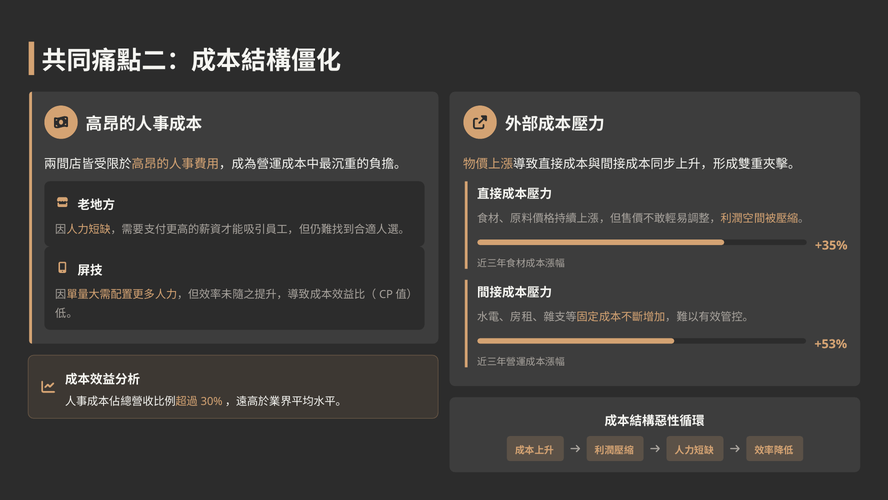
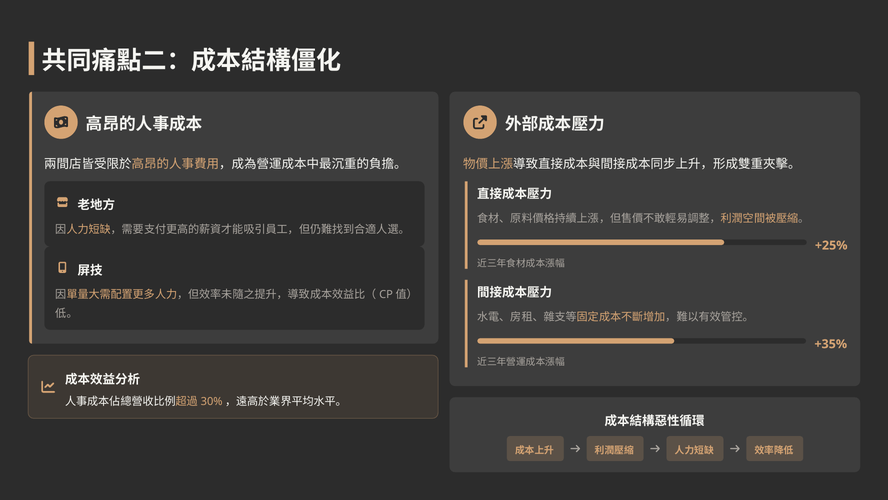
+35%: +35% -> +25% (831, 245)
+53%: +53% -> +35% (831, 344)
